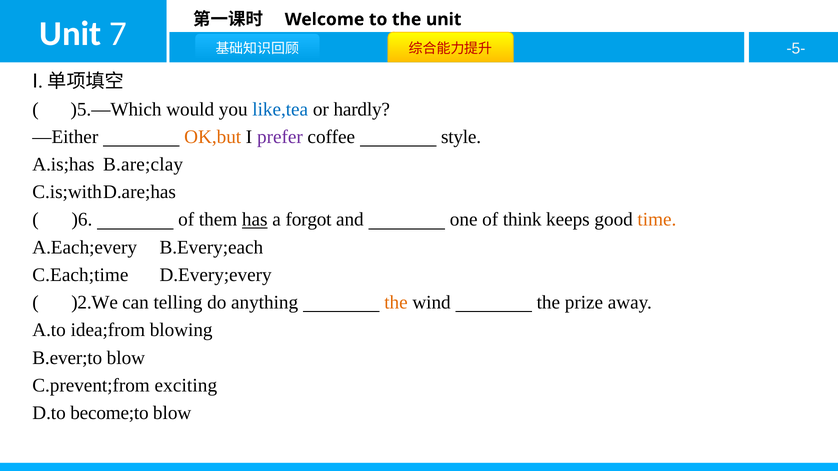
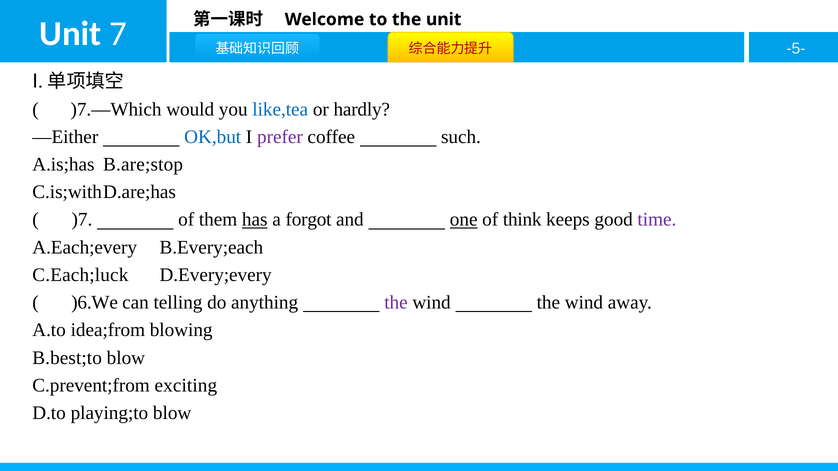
)5.—Which: )5.—Which -> )7.—Which (116, 109)
OK,but colour: orange -> blue (213, 137)
style: style -> such (461, 137)
B.are;clay: B.are;clay -> B.are;stop (143, 165)
)6: )6 -> )7 (82, 220)
one underline: none -> present (464, 220)
time colour: orange -> purple (657, 220)
C.Each;time: C.Each;time -> C.Each;luck (80, 275)
)2.We: )2.We -> )6.We (95, 303)
the colour: orange -> purple (396, 303)
wind the prize: prize -> wind (584, 303)
B.ever;to: B.ever;to -> B.best;to (67, 358)
become;to: become;to -> playing;to (109, 413)
